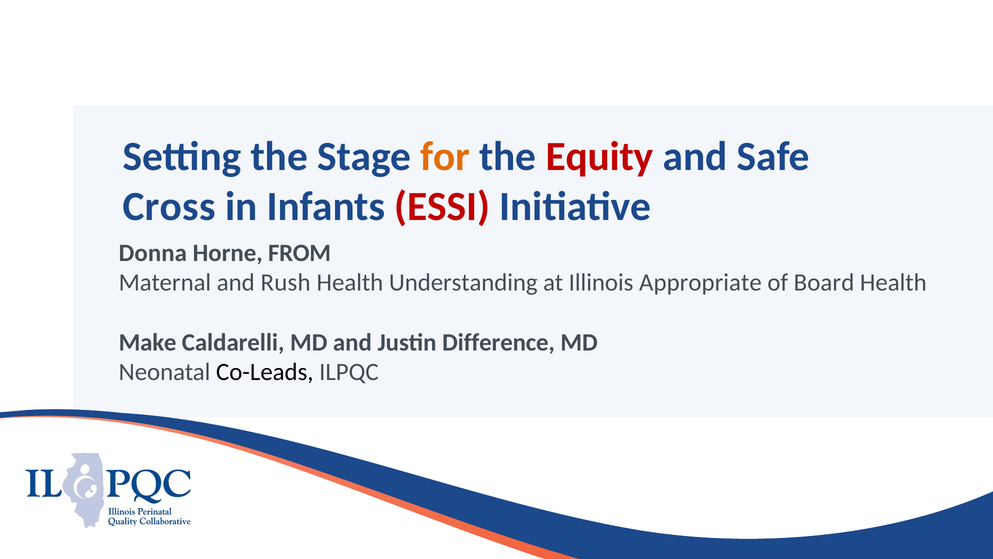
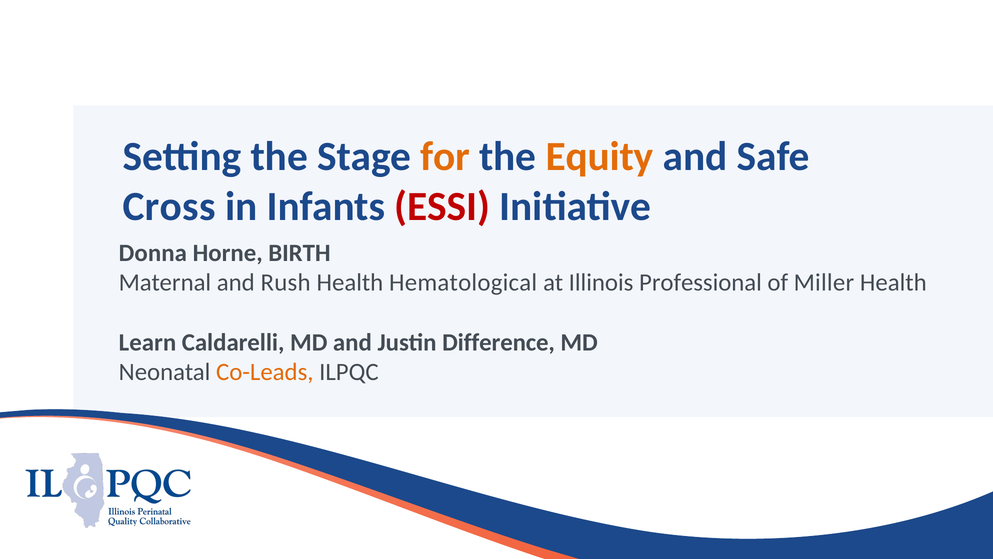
Equity colour: red -> orange (600, 157)
FROM: FROM -> BIRTH (299, 253)
Understanding: Understanding -> Hematological (463, 282)
Appropriate: Appropriate -> Professional (700, 282)
Board: Board -> Miller (824, 282)
Make: Make -> Learn (147, 342)
Co-Leads colour: black -> orange (265, 372)
